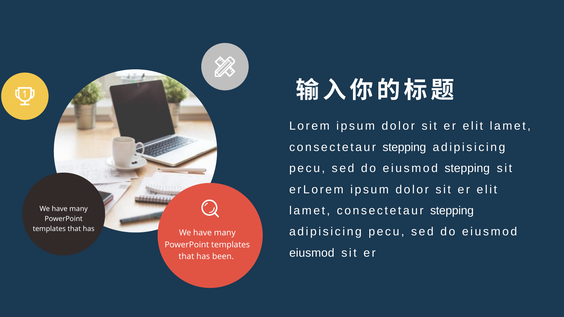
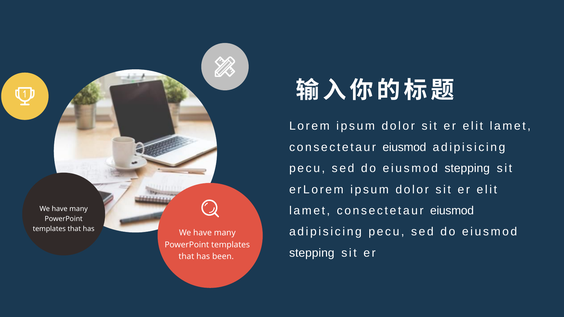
stepping: stepping -> eiusmod (404, 147)
stepping: stepping -> eiusmod (452, 211)
eiusmod: eiusmod -> stepping (312, 253)
